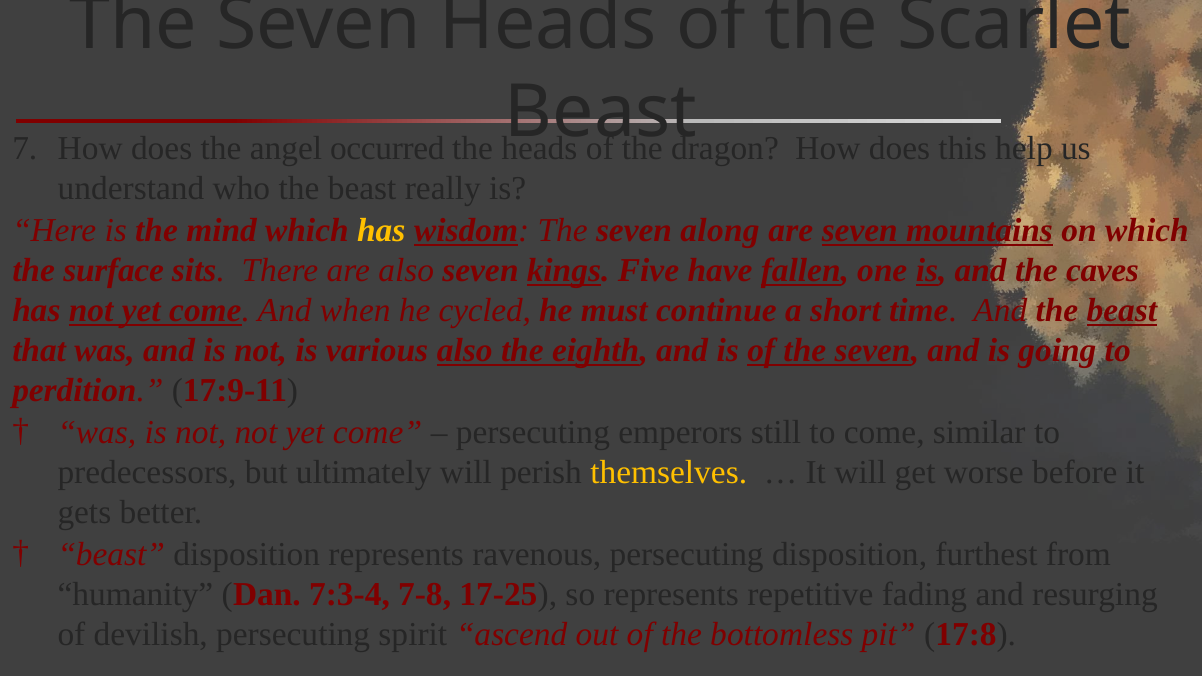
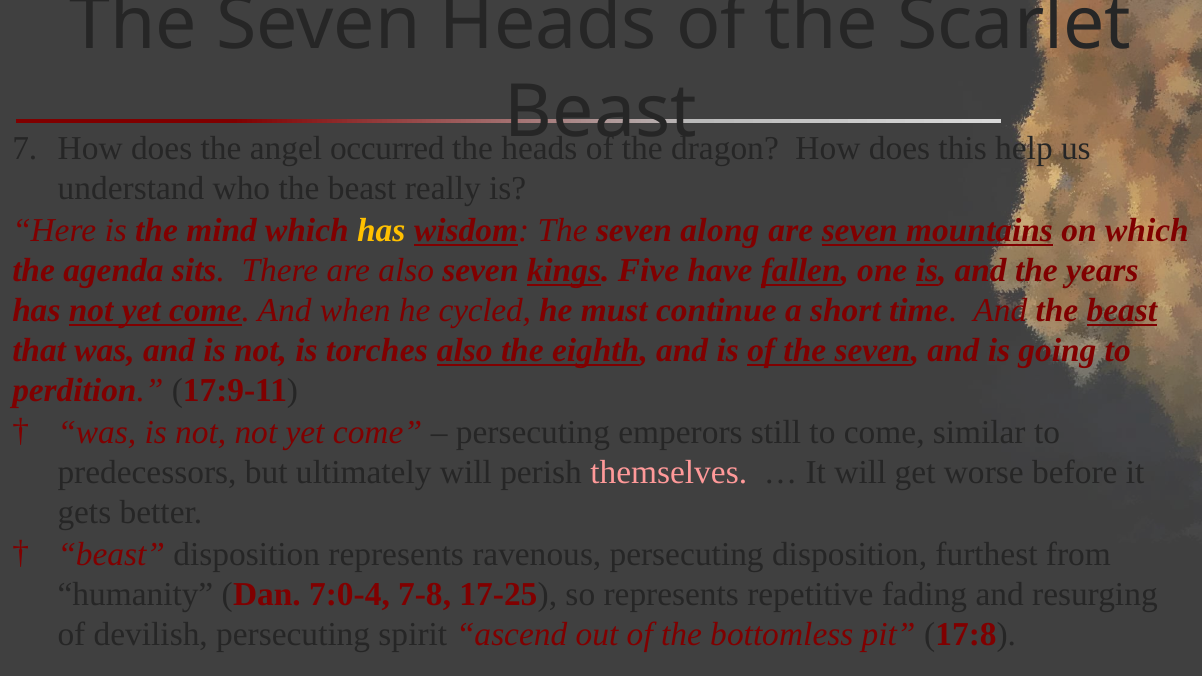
surface: surface -> agenda (113, 270)
caves: caves -> years (1102, 270)
various: various -> torches (377, 351)
themselves colour: yellow -> pink (669, 473)
7:3-4: 7:3-4 -> 7:0-4 (349, 594)
